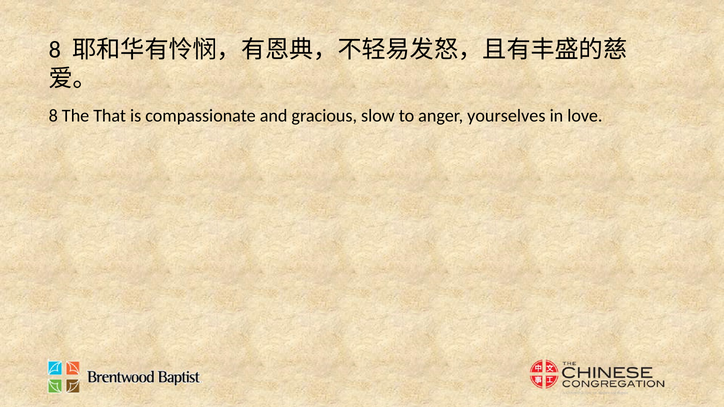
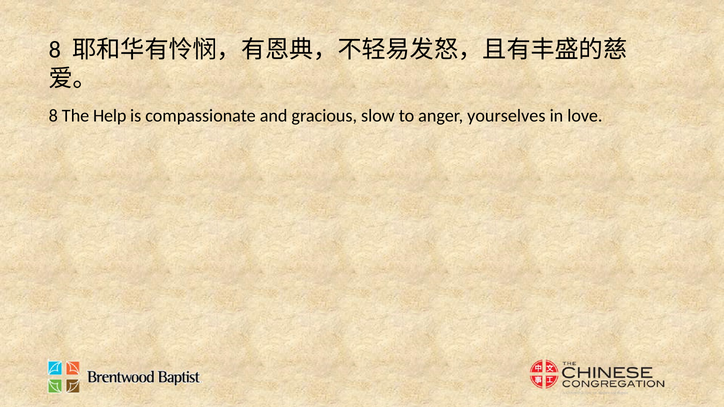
That: That -> Help (110, 116)
